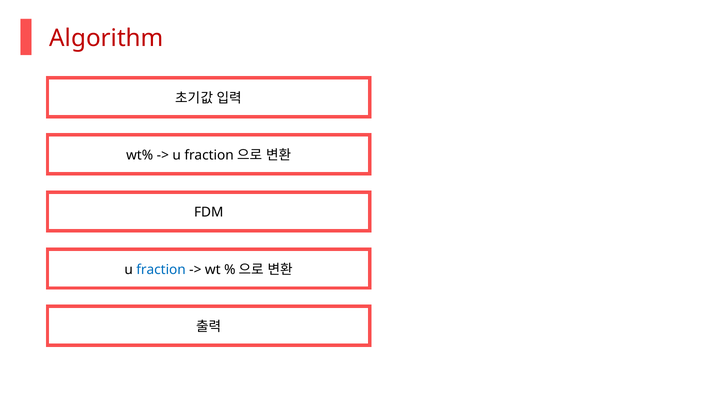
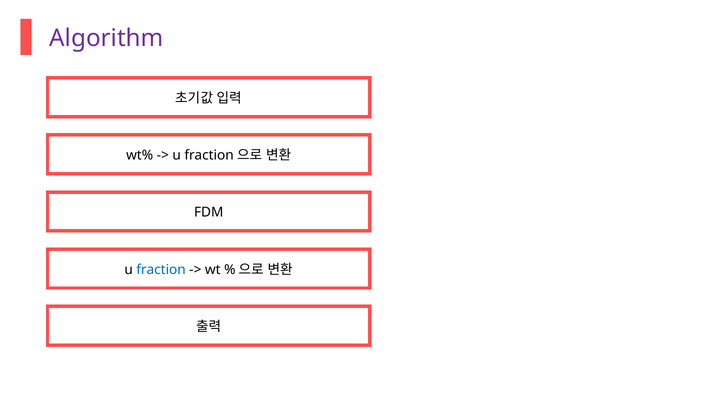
Algorithm colour: red -> purple (106, 39)
